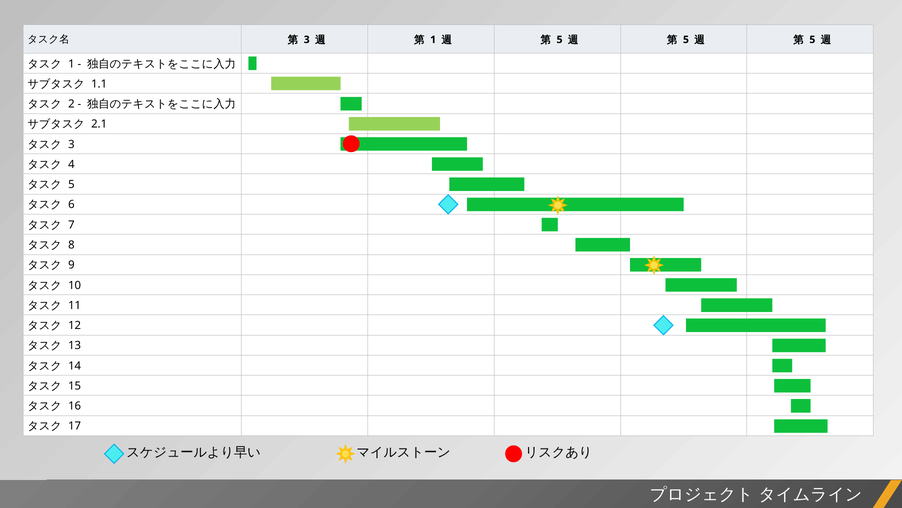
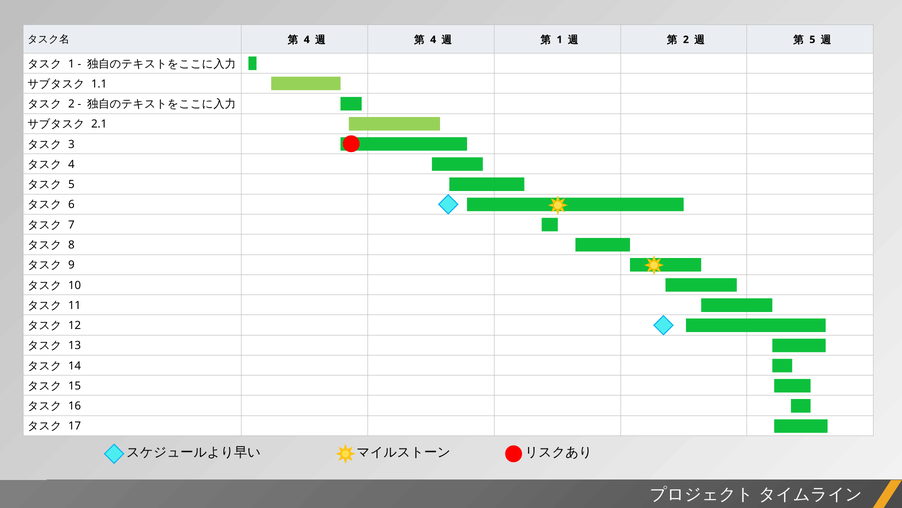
3: 3 -> 4 (307, 40)
1: 1 -> 4 (433, 40)
5: 5 -> 1 (560, 40)
5: 5 -> 2 (686, 40)
